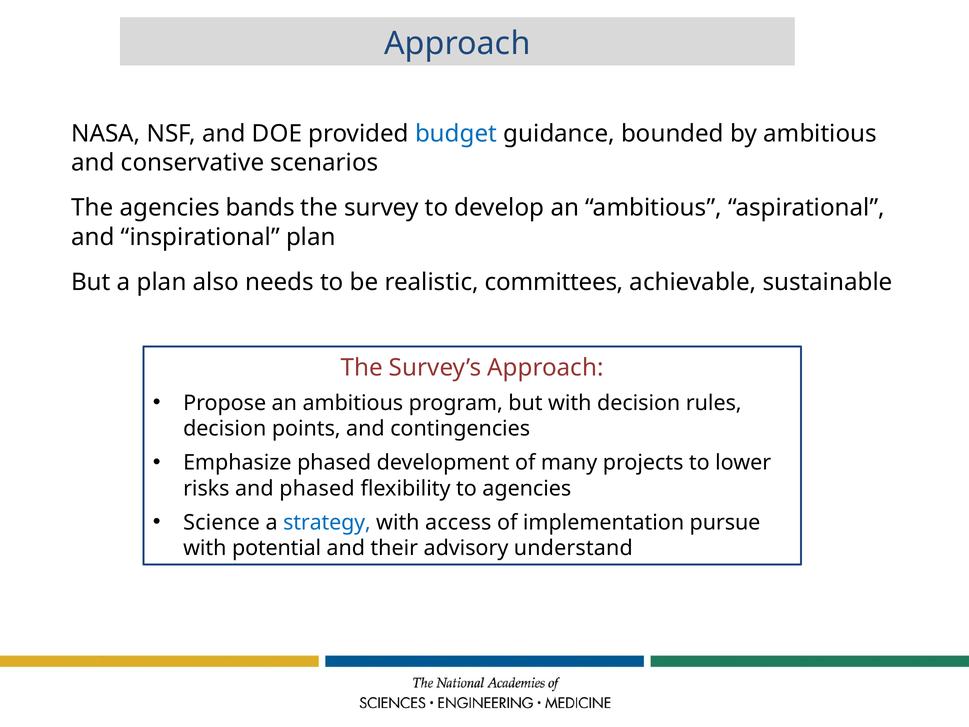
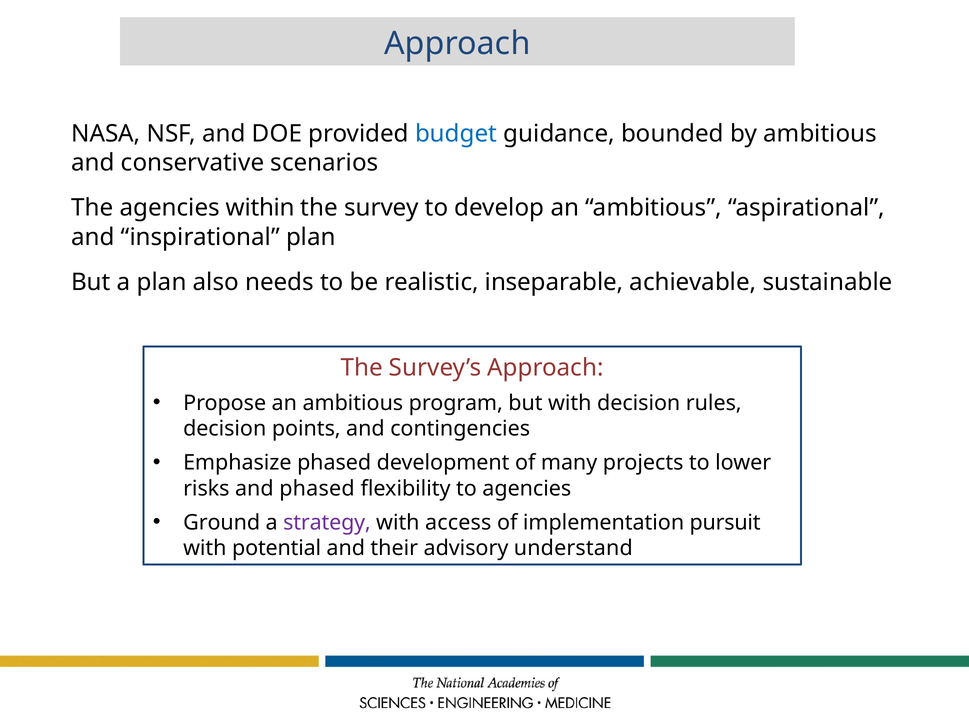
bands: bands -> within (260, 208)
committees: committees -> inseparable (554, 282)
Science: Science -> Ground (222, 522)
strategy colour: blue -> purple (327, 522)
pursue: pursue -> pursuit (725, 522)
